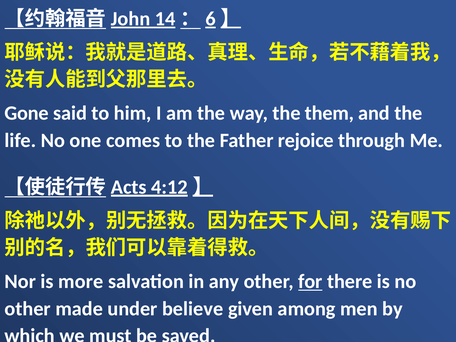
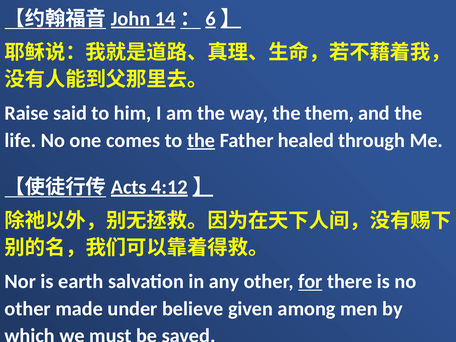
Gone: Gone -> Raise (27, 113)
the underline: none -> present (201, 140)
rejoice: rejoice -> healed (306, 140)
more: more -> earth (81, 281)
